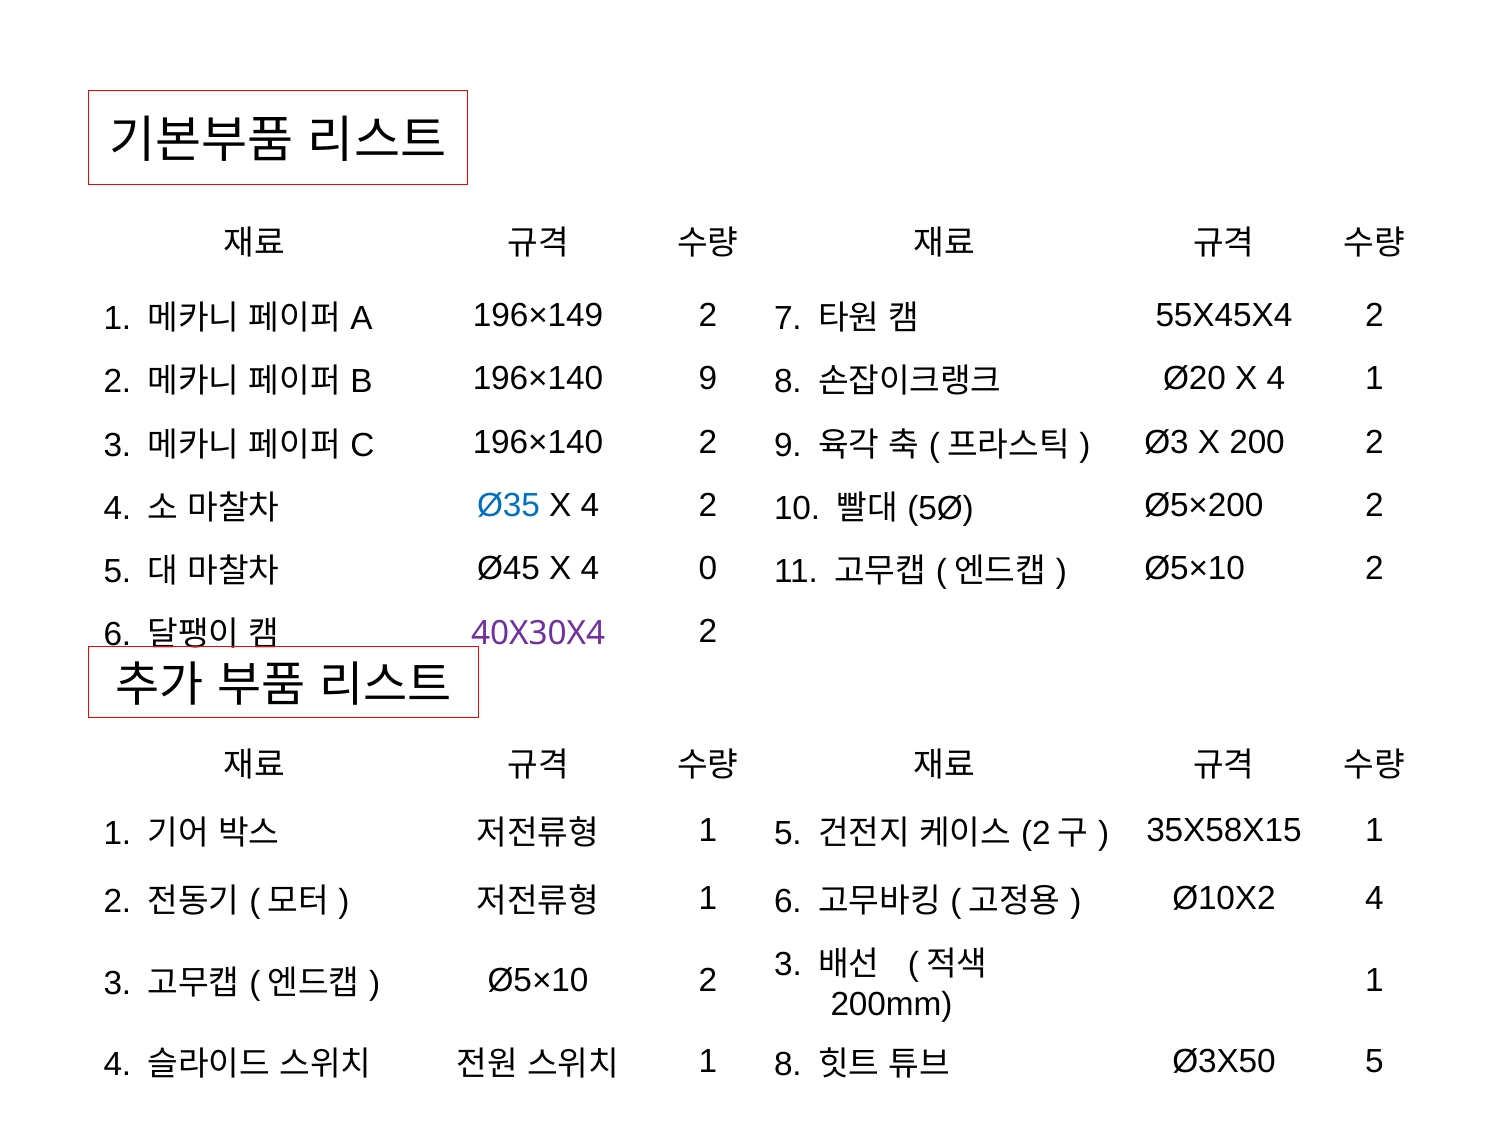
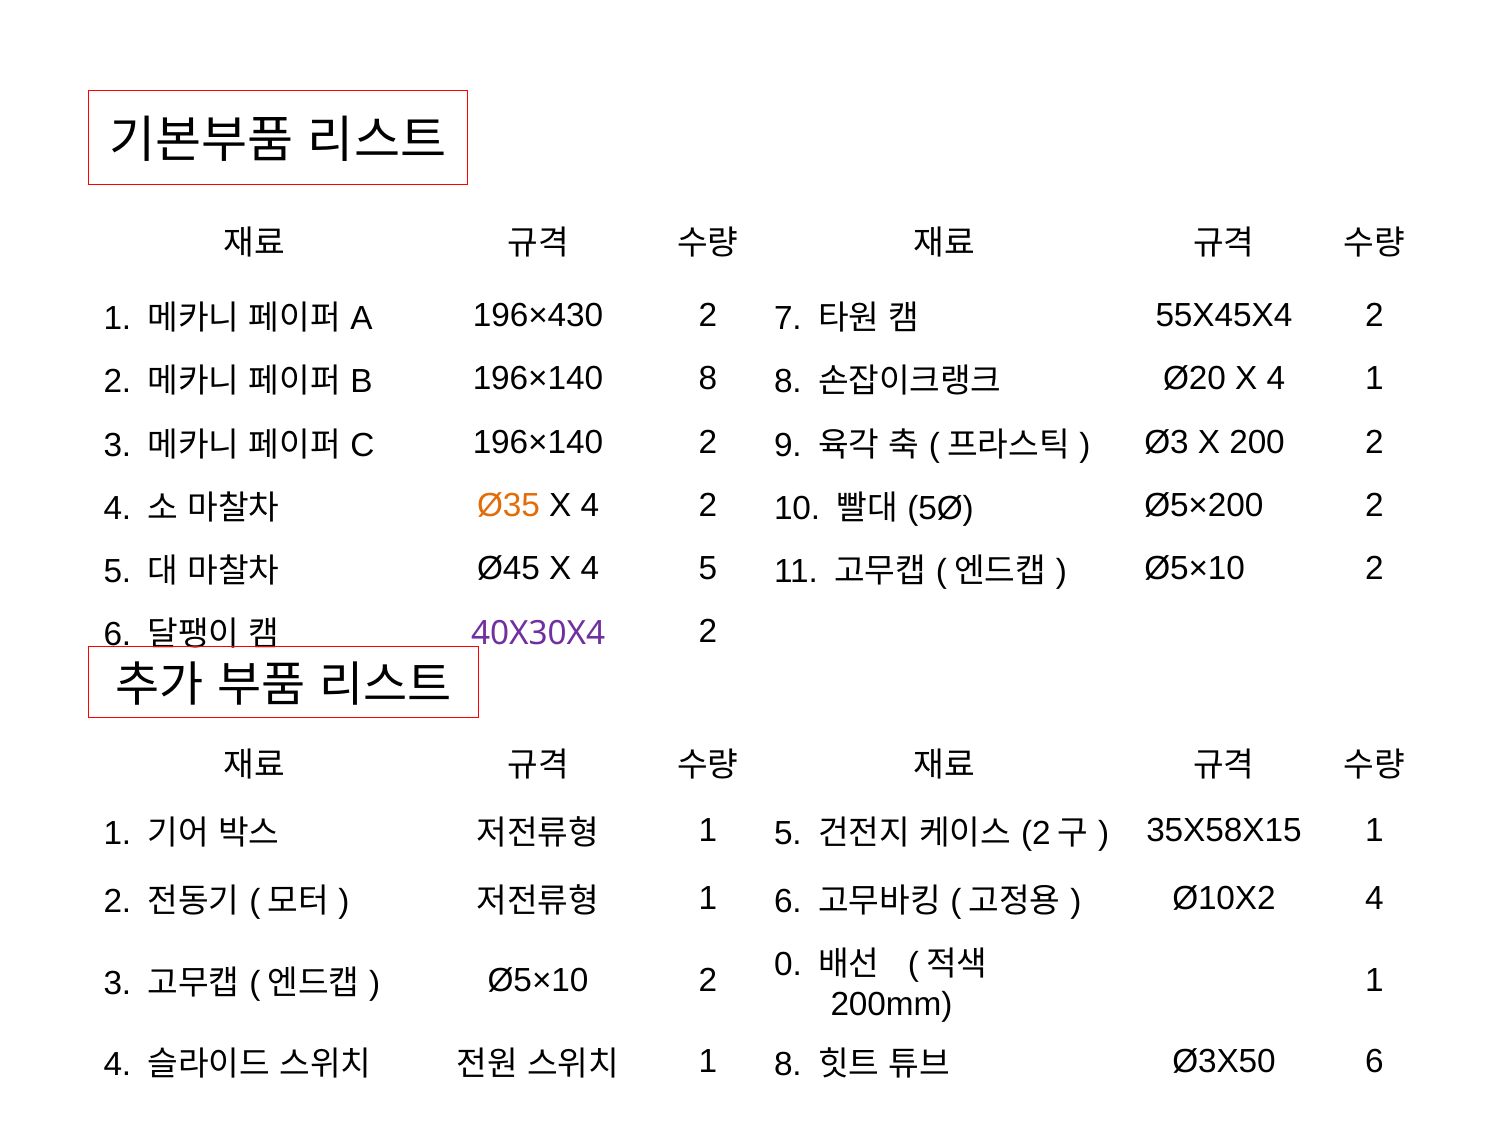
196×149: 196×149 -> 196×430 (538, 316)
196×140 9: 9 -> 8 (708, 379)
Ø35 colour: blue -> orange (509, 505)
4 0: 0 -> 5 (708, 568)
2 3: 3 -> 0 (788, 964)
Ø3X50 5: 5 -> 6 (1374, 1061)
